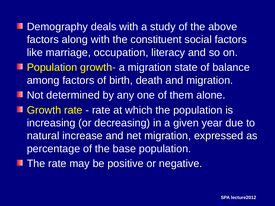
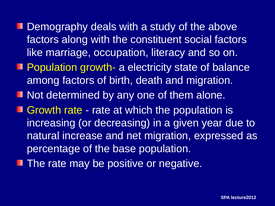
a migration: migration -> electricity (150, 68)
